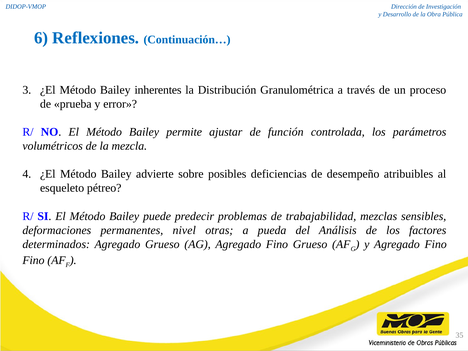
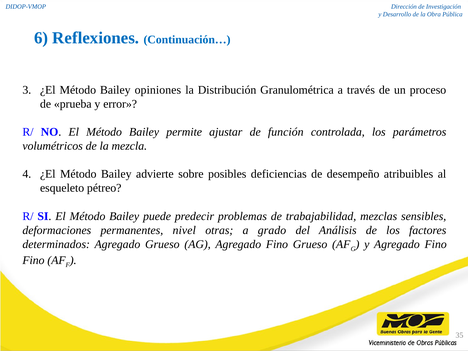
inherentes: inherentes -> opiniones (158, 90)
pueda: pueda -> grado (272, 230)
